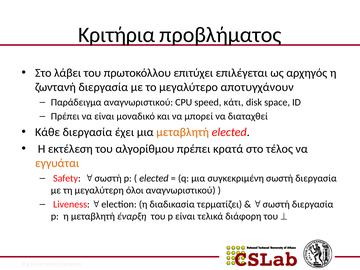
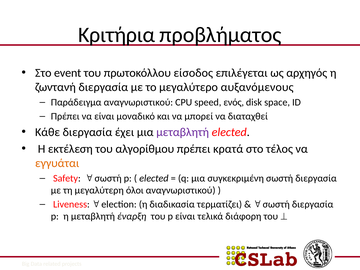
λάβει: λάβει -> event (68, 73)
επιτύχει: επιτύχει -> είσοδος (193, 73)
αποτυγχάνουν: αποτυγχάνουν -> αυξανόμενους (257, 87)
κάτι: κάτι -> ενός (234, 102)
μεταβλητή colour: orange -> purple (183, 132)
